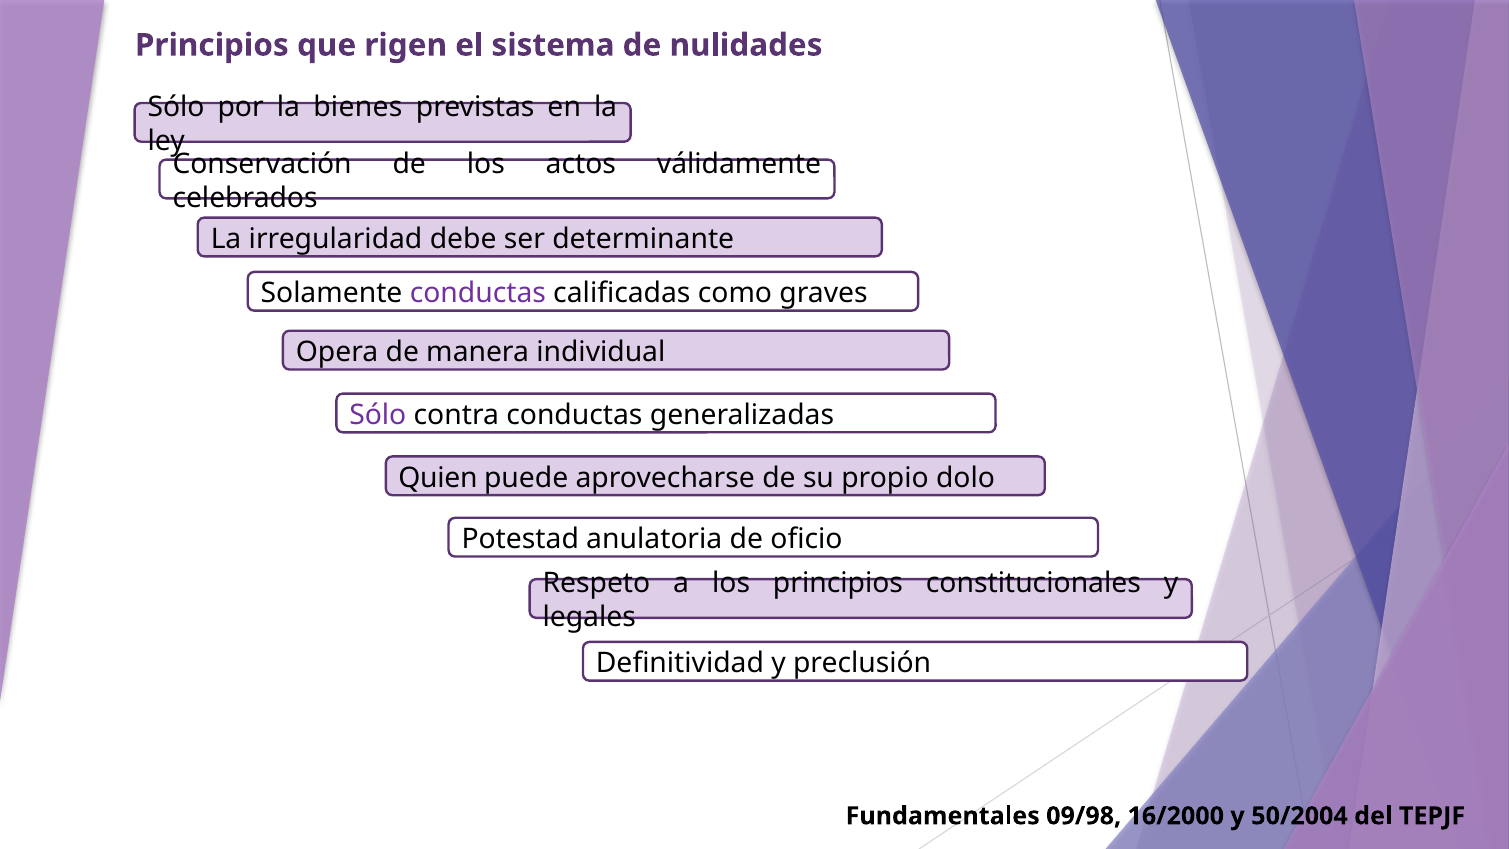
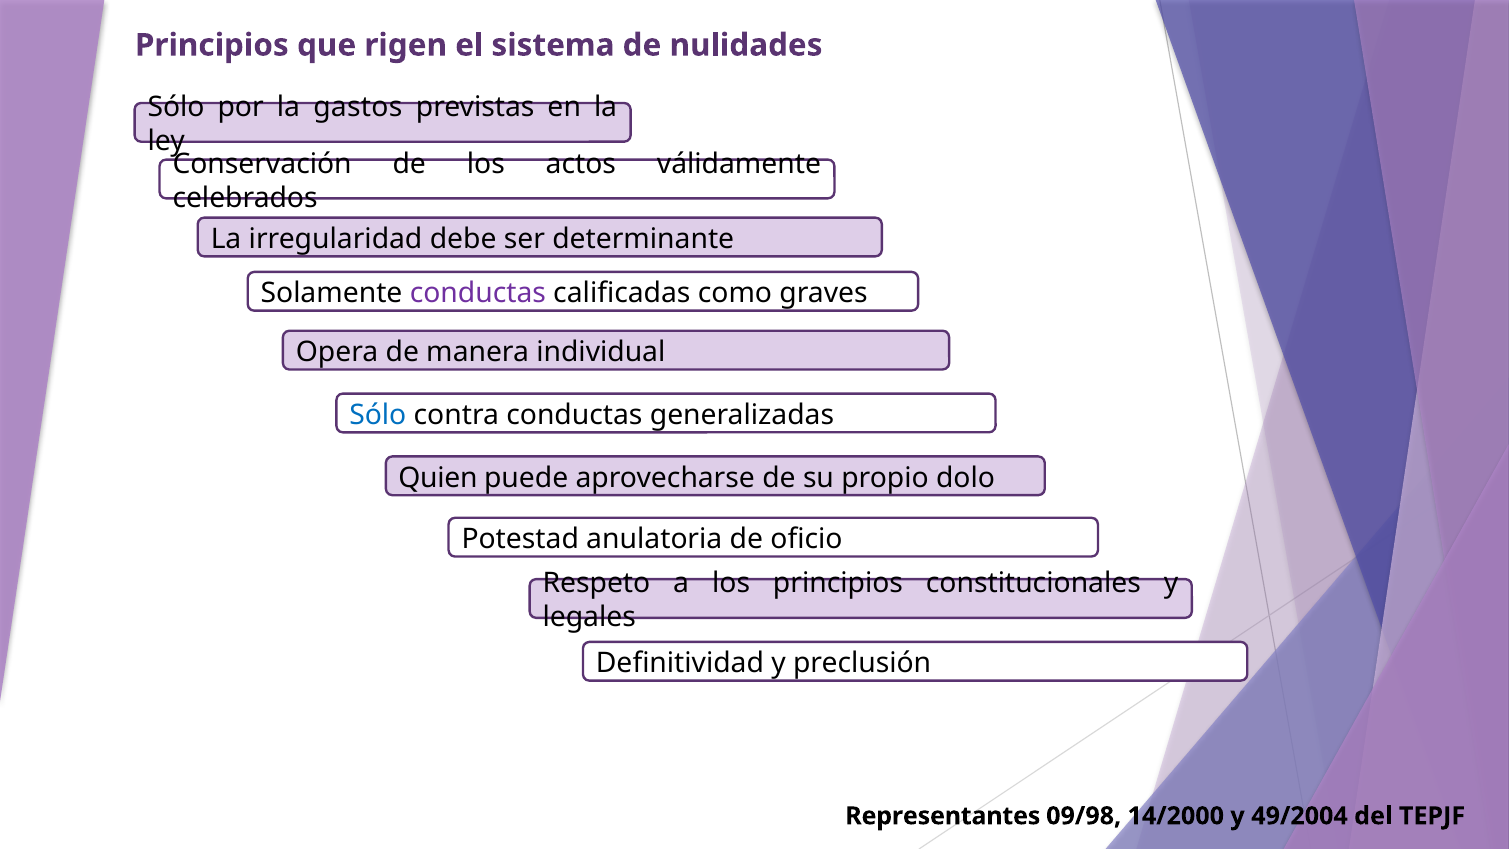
bienes: bienes -> gastos (358, 107)
Sólo colour: purple -> blue (378, 415)
Fundamentales: Fundamentales -> Representantes (943, 816)
16/2000: 16/2000 -> 14/2000 (1176, 816)
50/2004: 50/2004 -> 49/2004 (1300, 816)
